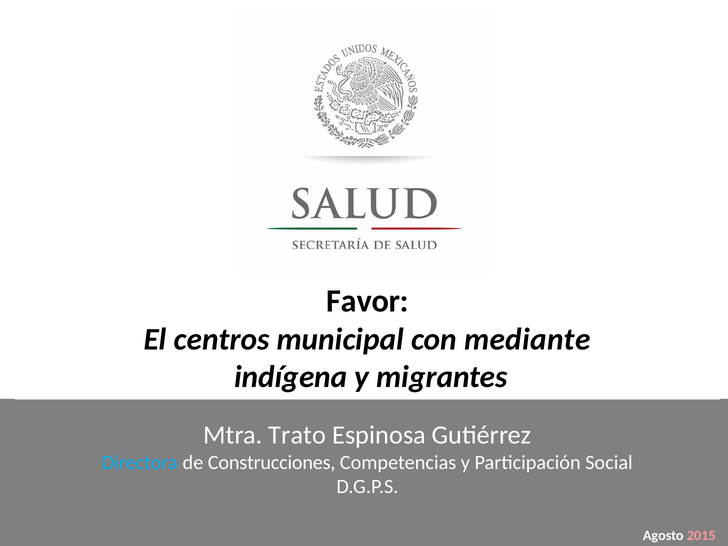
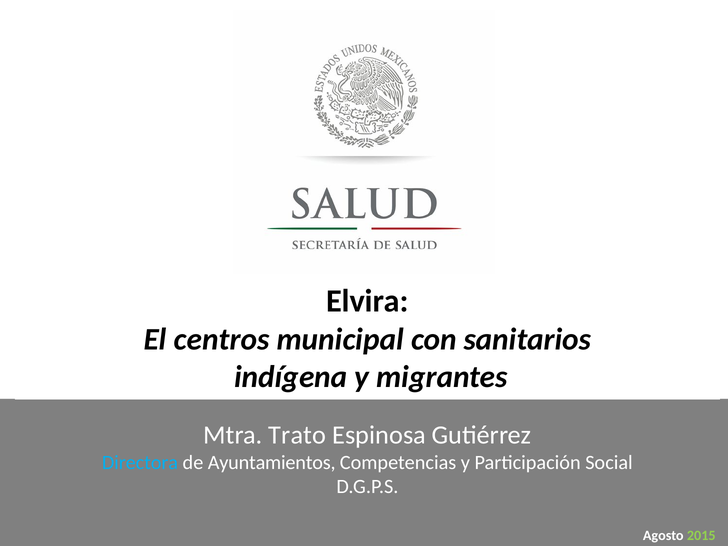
Favor: Favor -> Elvira (367, 301)
mediante: mediante -> sanitarios (527, 339)
Construcciones: Construcciones -> Ayuntamientos (272, 462)
2015 colour: pink -> light green (701, 536)
